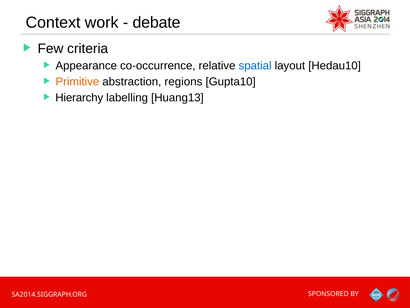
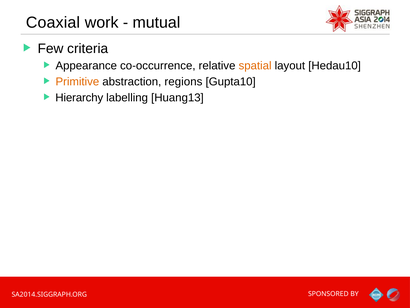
Context: Context -> Coaxial (53, 23)
debate: debate -> mutual (156, 23)
spatial colour: blue -> orange (255, 66)
